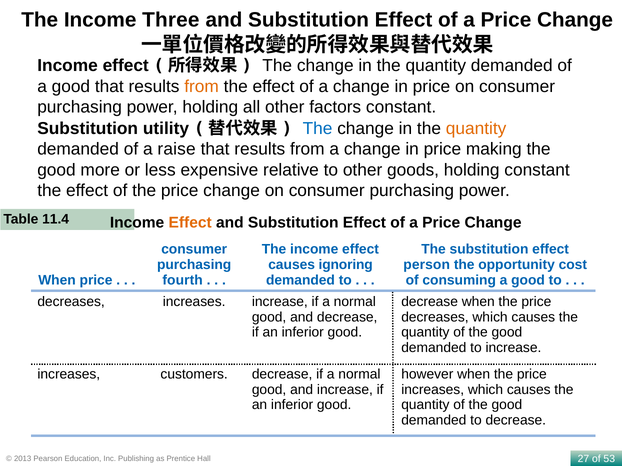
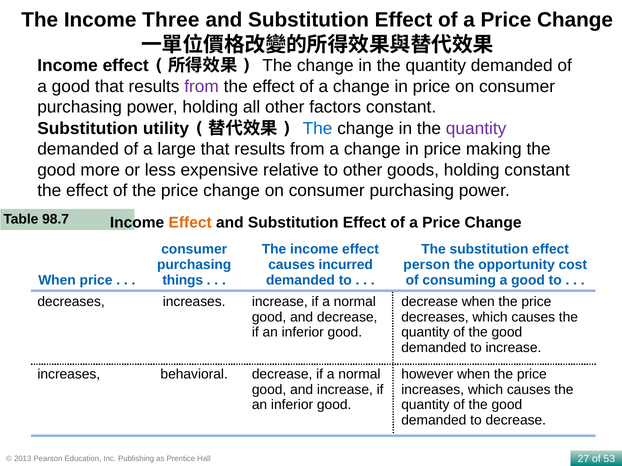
from colour: orange -> purple (202, 87)
quantity colour: orange -> purple (476, 129)
raise: raise -> large (177, 149)
11.4: 11.4 -> 98.7 (56, 220)
ignoring: ignoring -> incurred (346, 265)
fourth: fourth -> things (183, 280)
customers: customers -> behavioral (194, 375)
